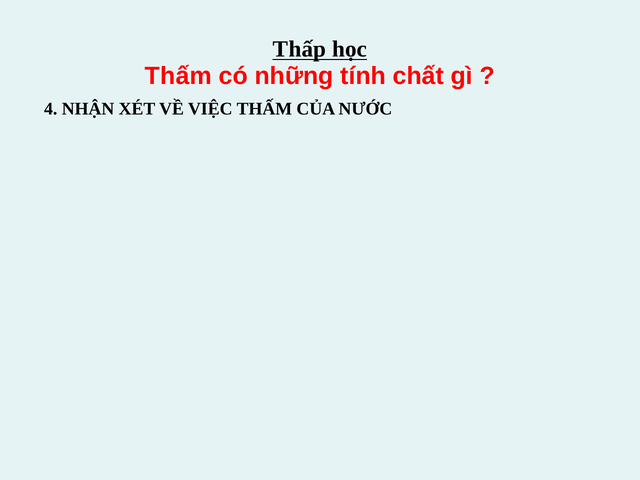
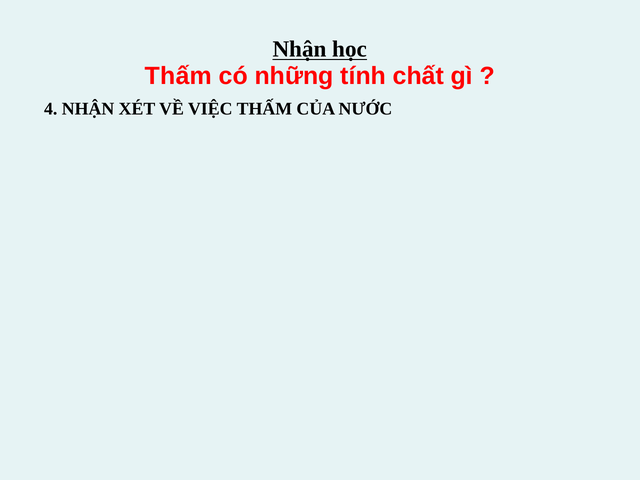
Thấp: Thấp -> Nhận (300, 49)
